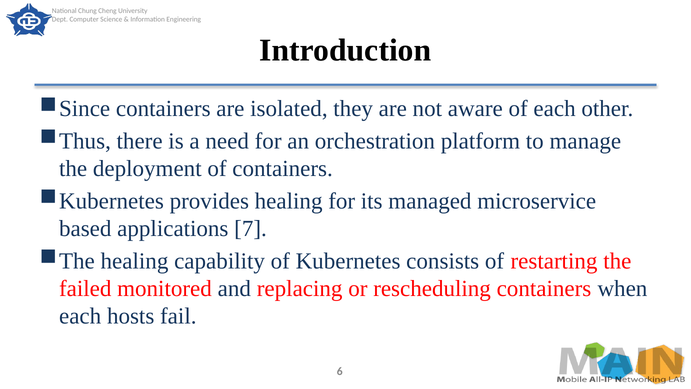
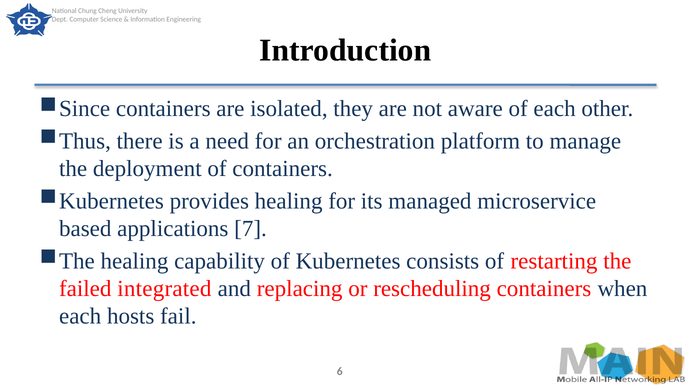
monitored: monitored -> integrated (164, 288)
